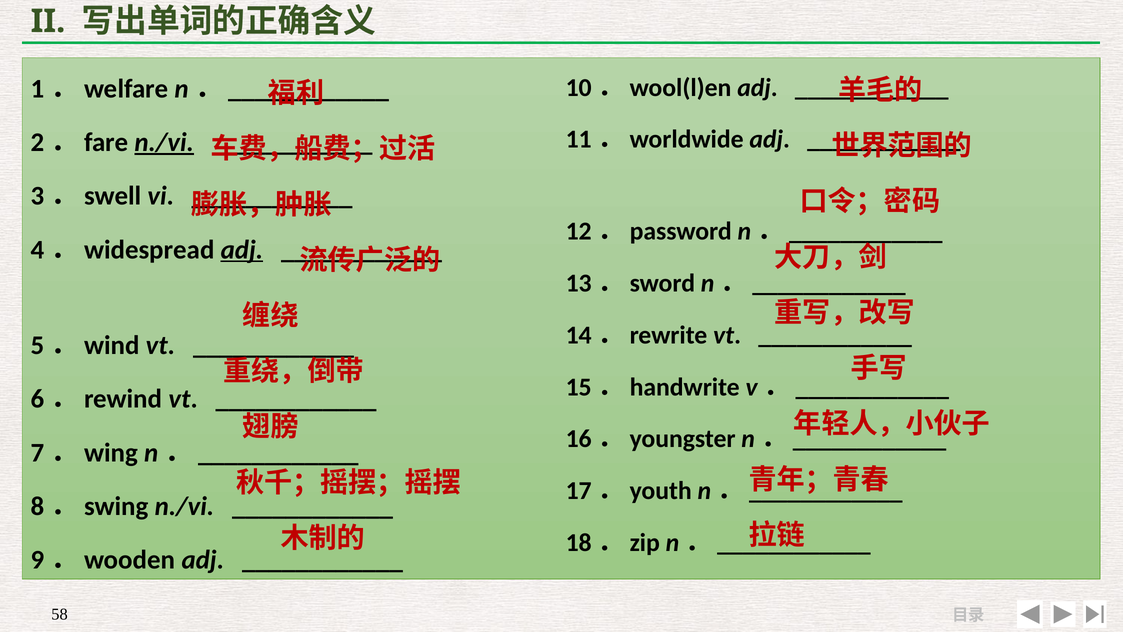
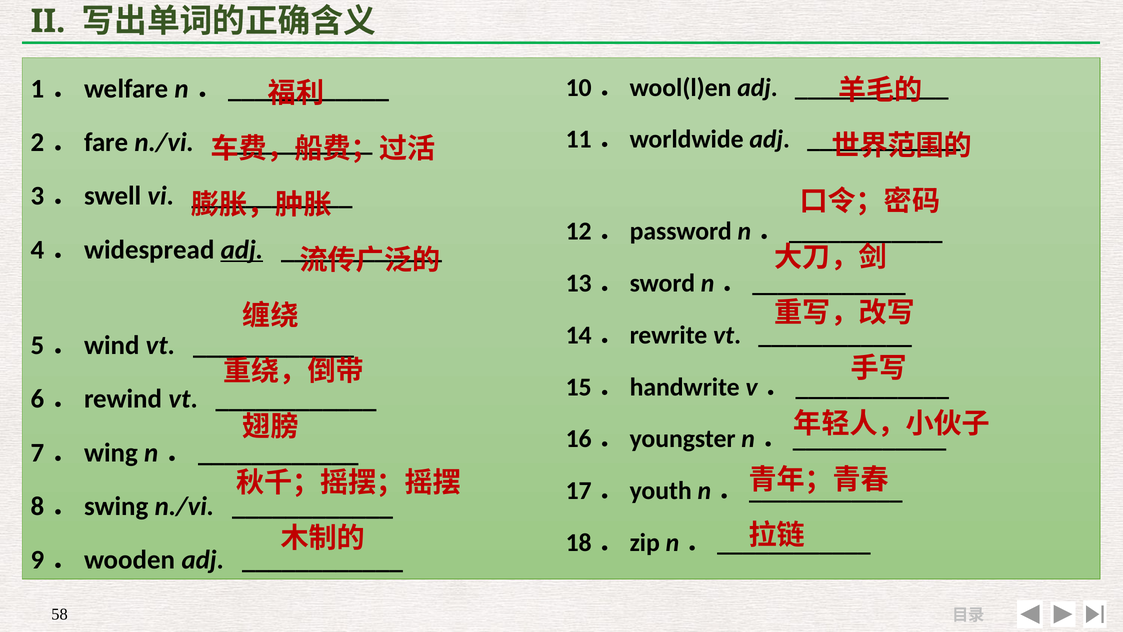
n./vi underline: present -> none (164, 142)
